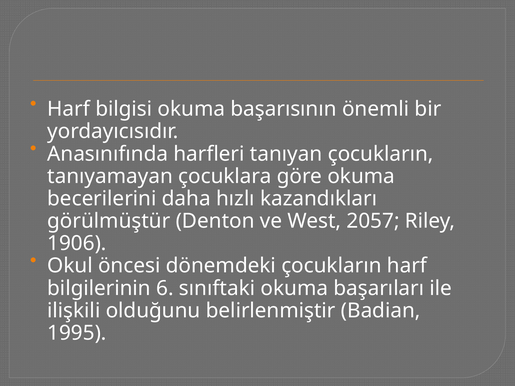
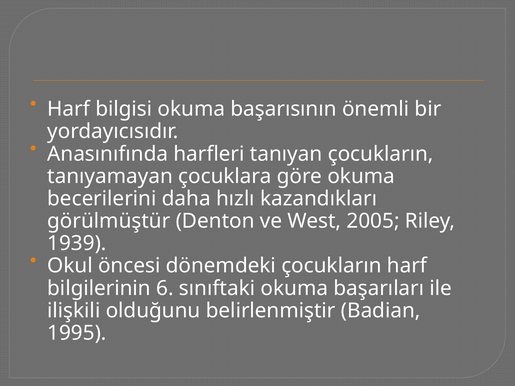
2057: 2057 -> 2005 (373, 221)
1906: 1906 -> 1939 (77, 244)
